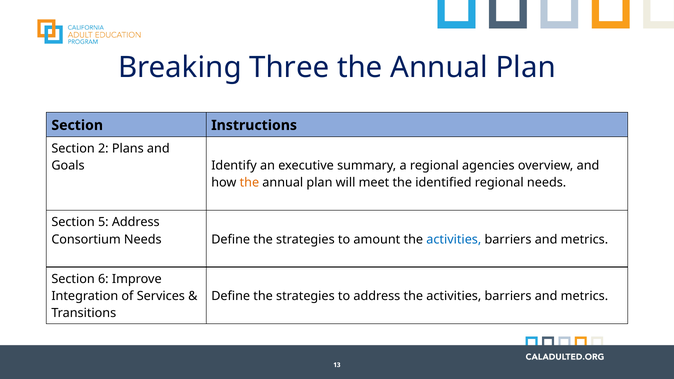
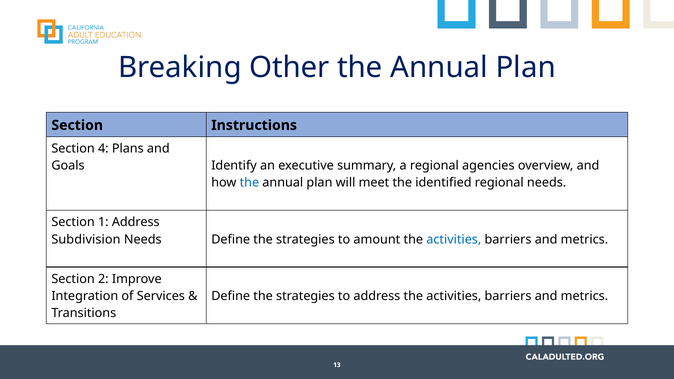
Three: Three -> Other (289, 67)
2: 2 -> 4 (103, 148)
the colour: orange -> blue (249, 183)
5: 5 -> 1 (103, 222)
Consortium: Consortium -> Subdivision (86, 239)
6: 6 -> 2 (103, 279)
